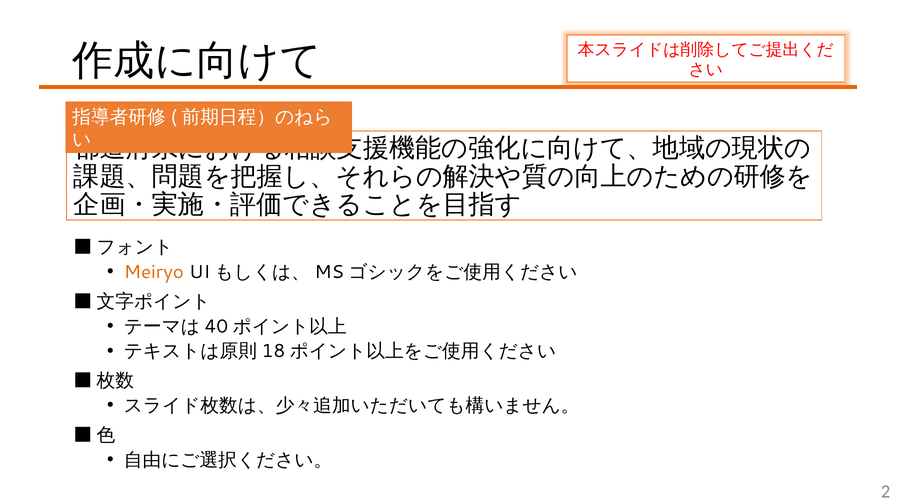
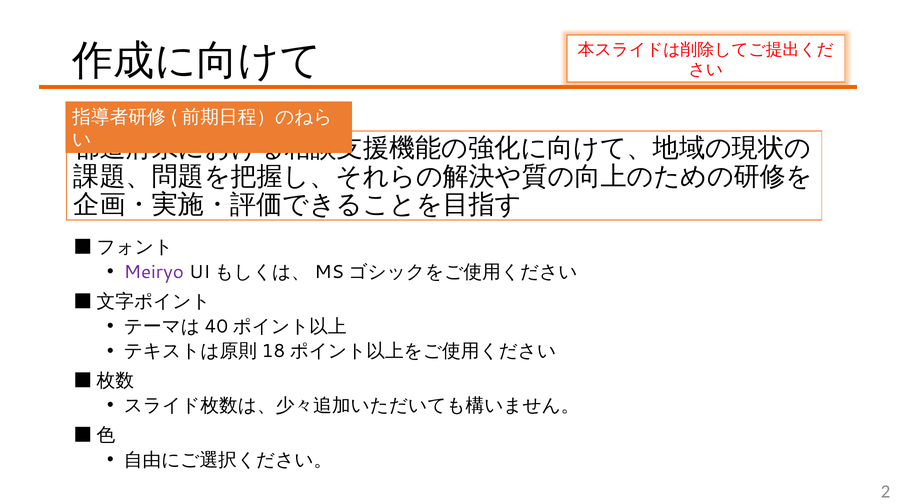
Meiryo colour: orange -> purple (154, 272)
